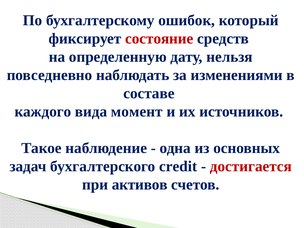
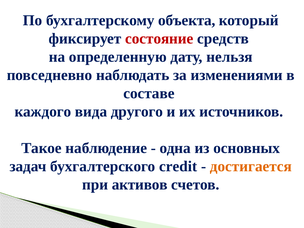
ошибок: ошибок -> объекта (187, 20)
момент: момент -> другого (137, 112)
достигается colour: red -> orange (251, 166)
